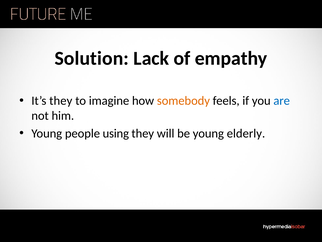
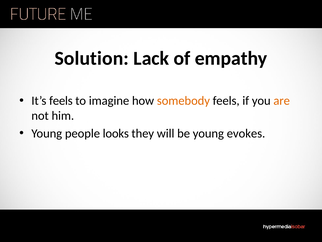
It’s they: they -> feels (61, 101)
are colour: blue -> orange (282, 101)
using: using -> looks (116, 133)
elderly: elderly -> evokes (246, 133)
